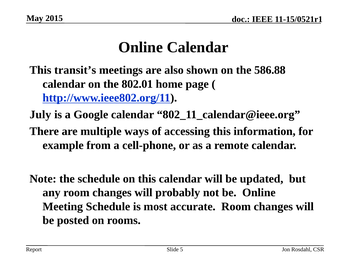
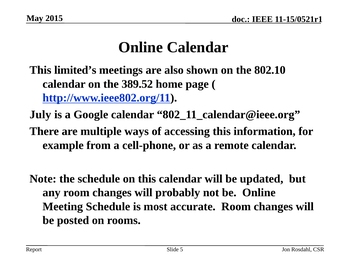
transit’s: transit’s -> limited’s (75, 70)
586.88: 586.88 -> 802.10 (270, 70)
802.01: 802.01 -> 389.52 (137, 84)
